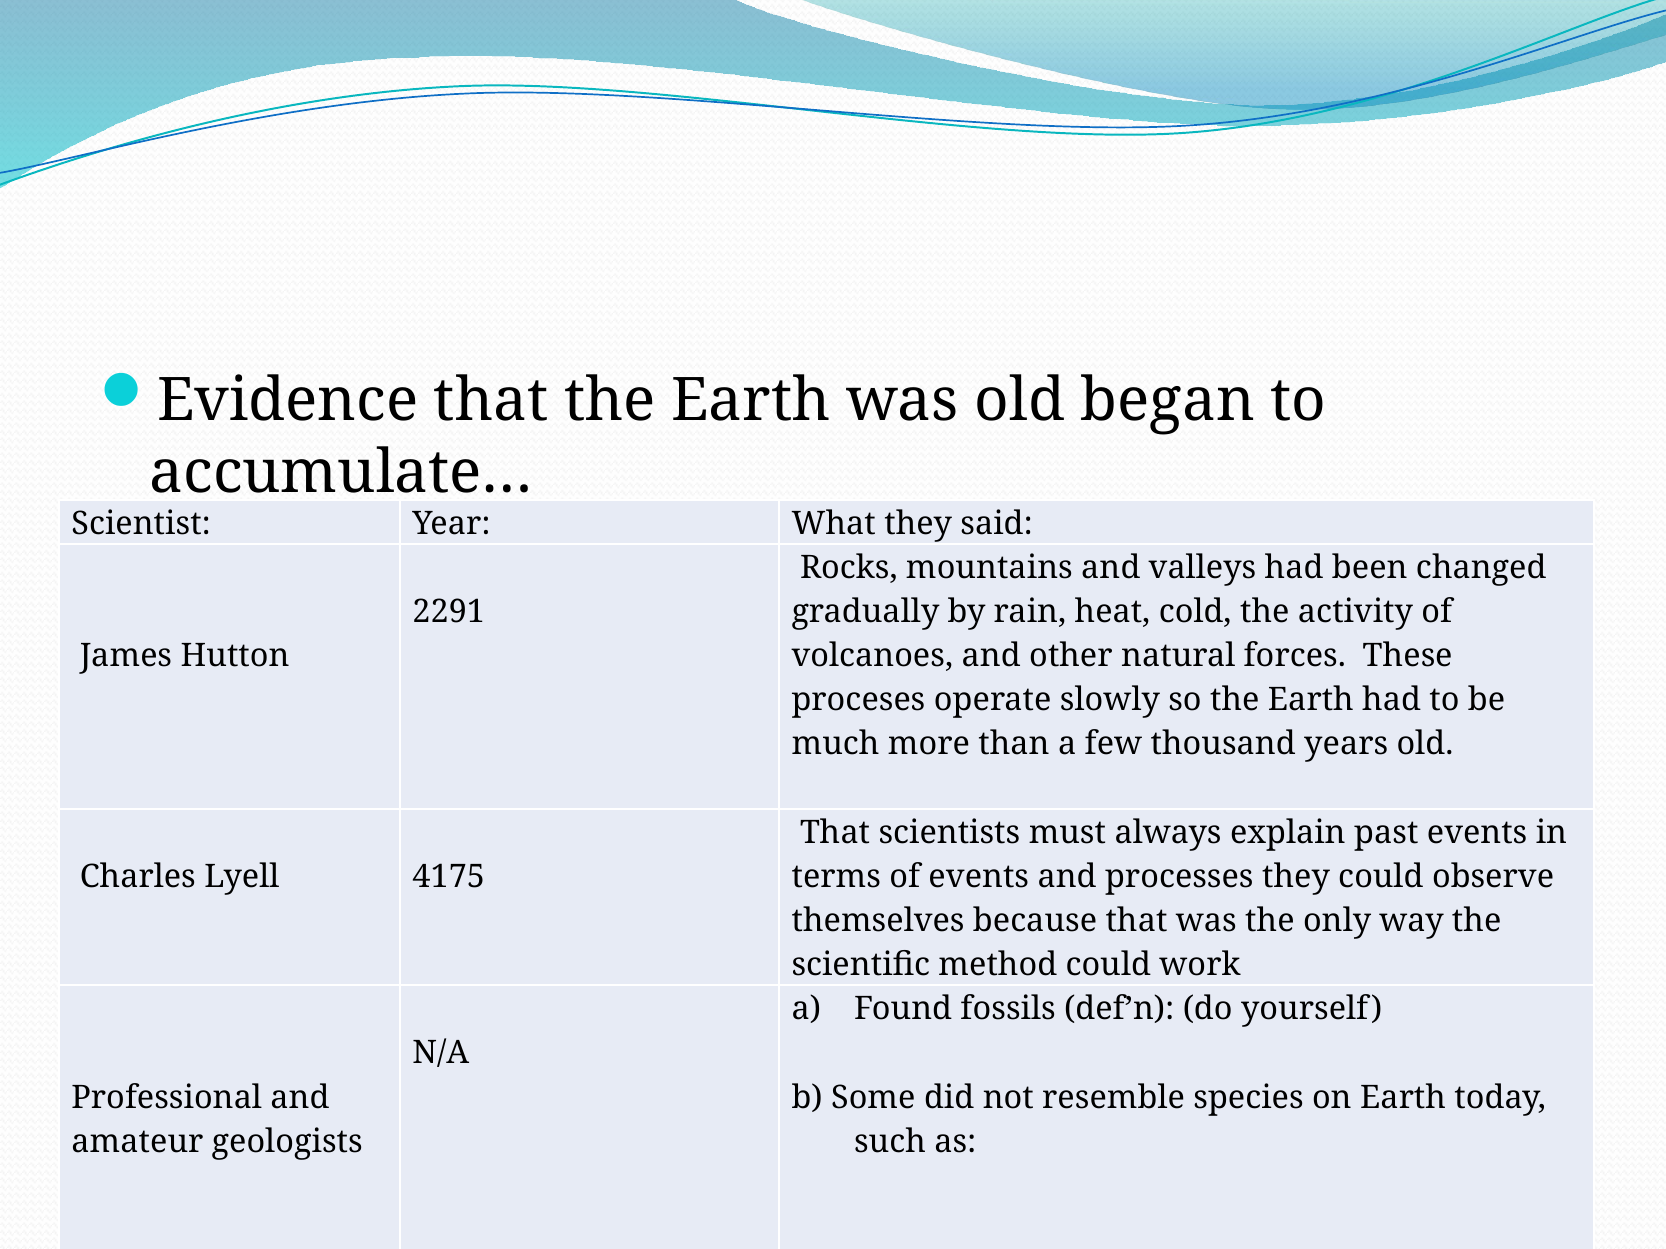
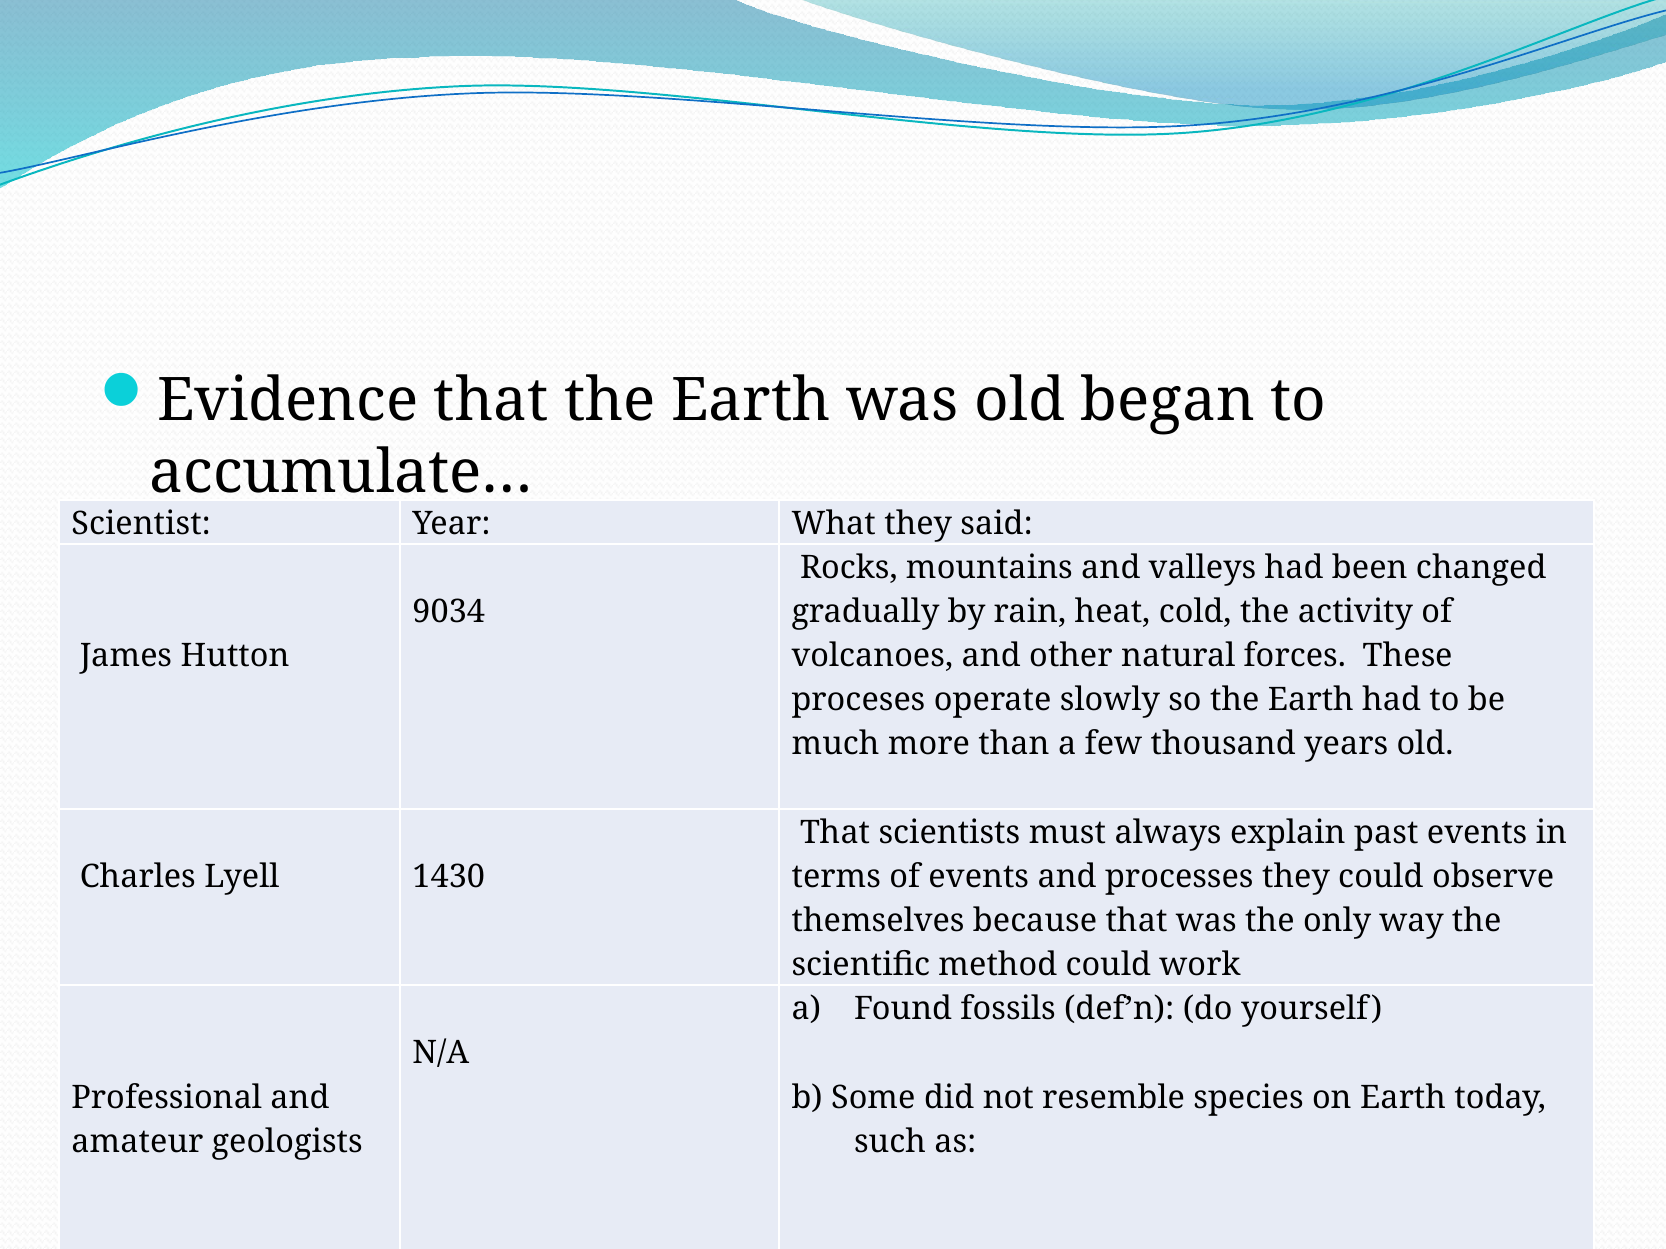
2291: 2291 -> 9034 (449, 612)
4175: 4175 -> 1430 (449, 877)
